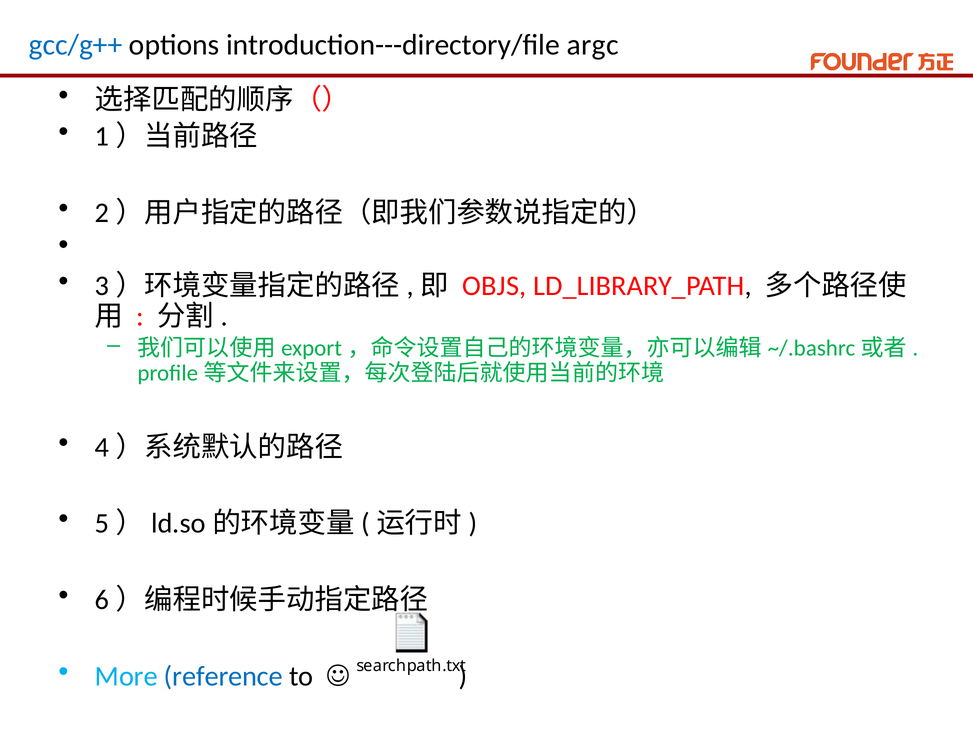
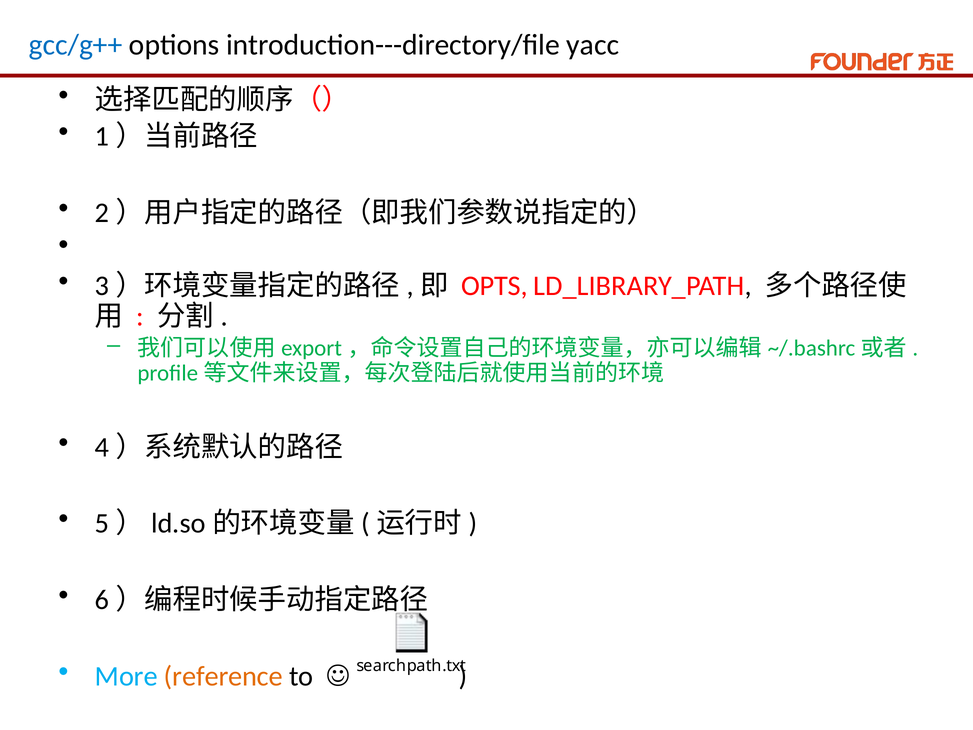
argc: argc -> yacc (593, 45)
OBJS: OBJS -> OPTS (495, 286)
reference colour: blue -> orange (223, 676)
